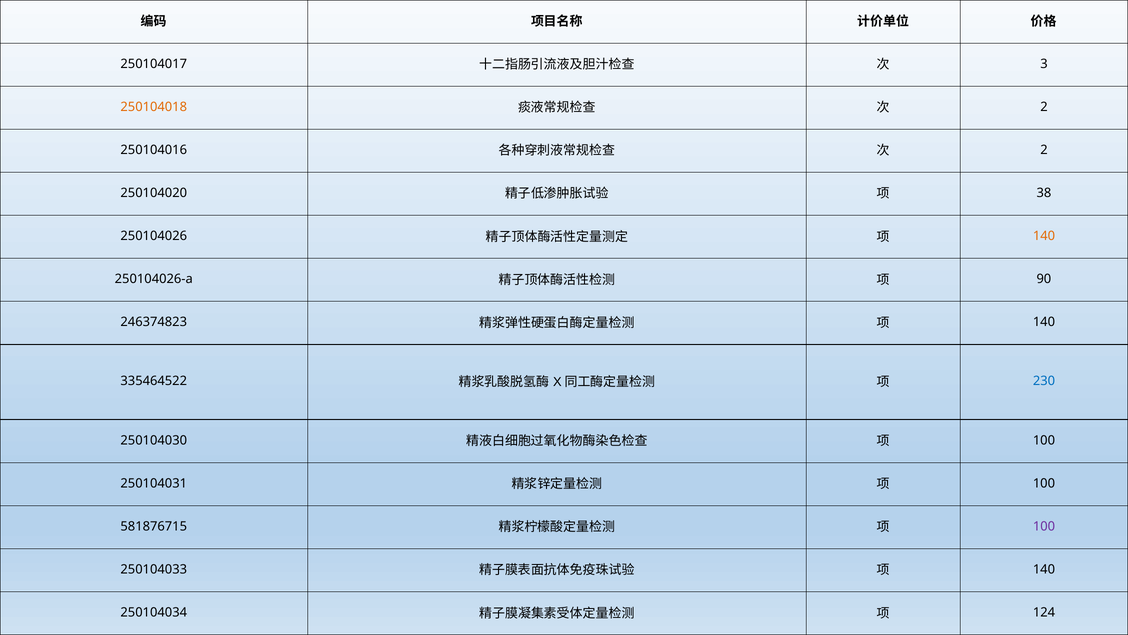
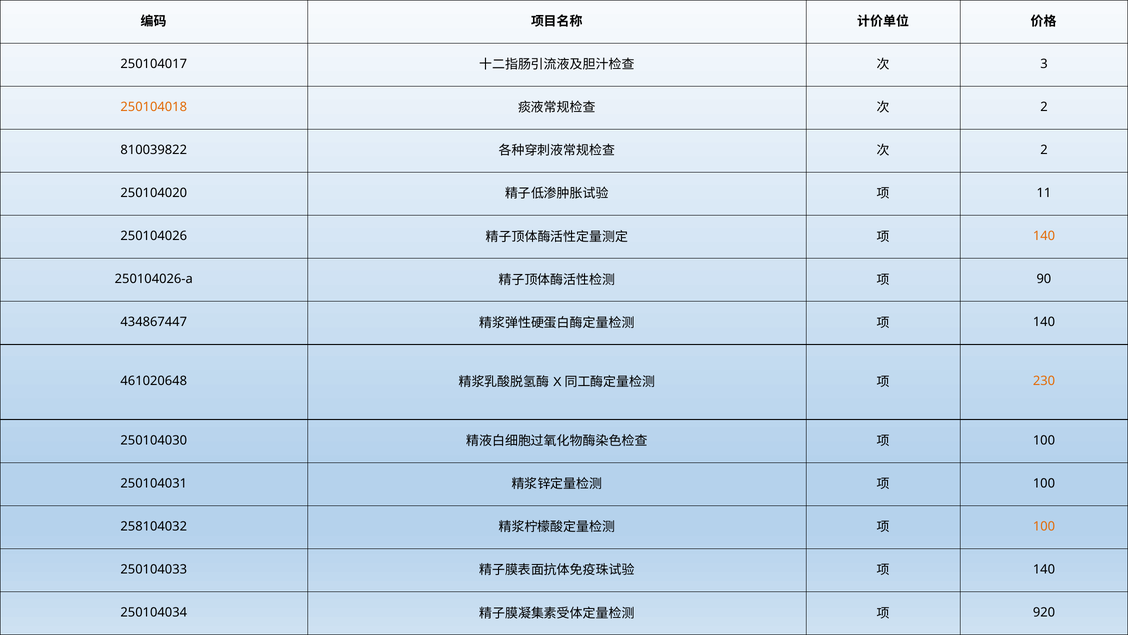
250104016: 250104016 -> 810039822 (154, 150)
38: 38 -> 11 (1044, 193)
246374823: 246374823 -> 434867447 (154, 322)
335464522: 335464522 -> 461020648 (154, 381)
230 colour: blue -> orange (1044, 381)
581876715: 581876715 -> 258104032 (154, 526)
100 colour: purple -> orange (1044, 526)
124: 124 -> 920 (1044, 612)
